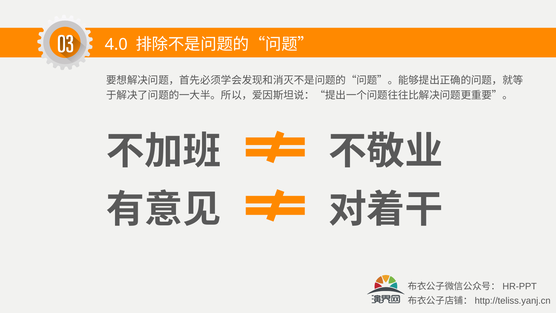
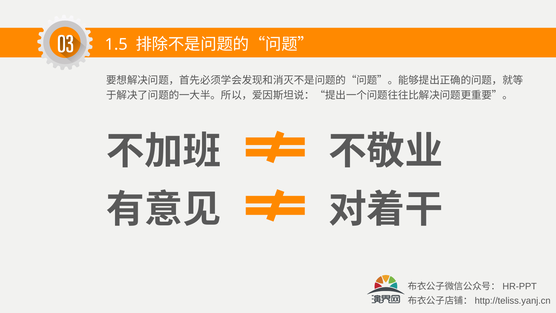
4.0: 4.0 -> 1.5 (116, 44)
